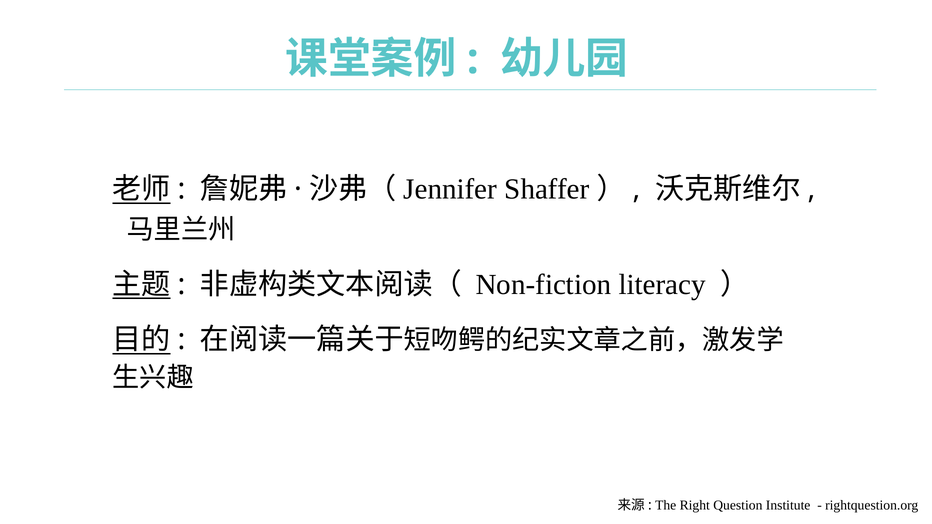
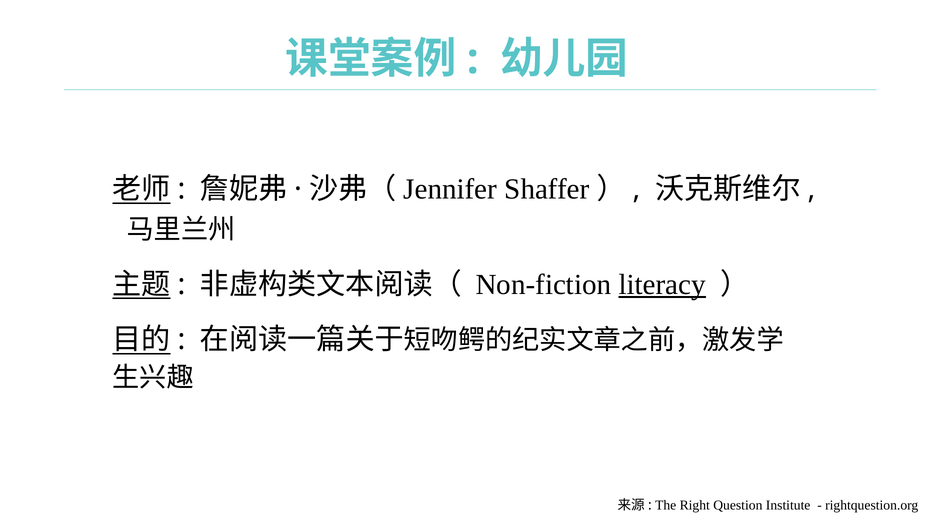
literacy underline: none -> present (662, 285)
